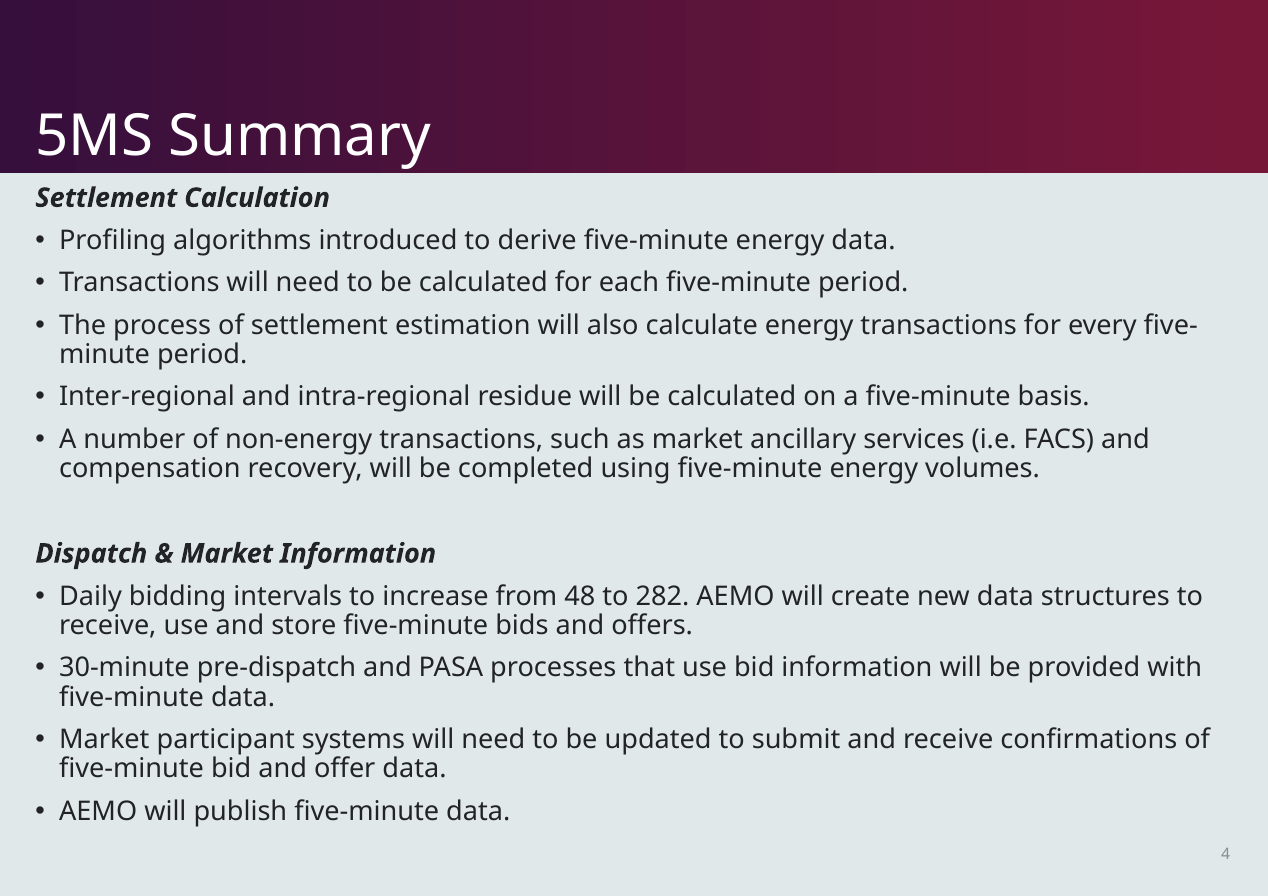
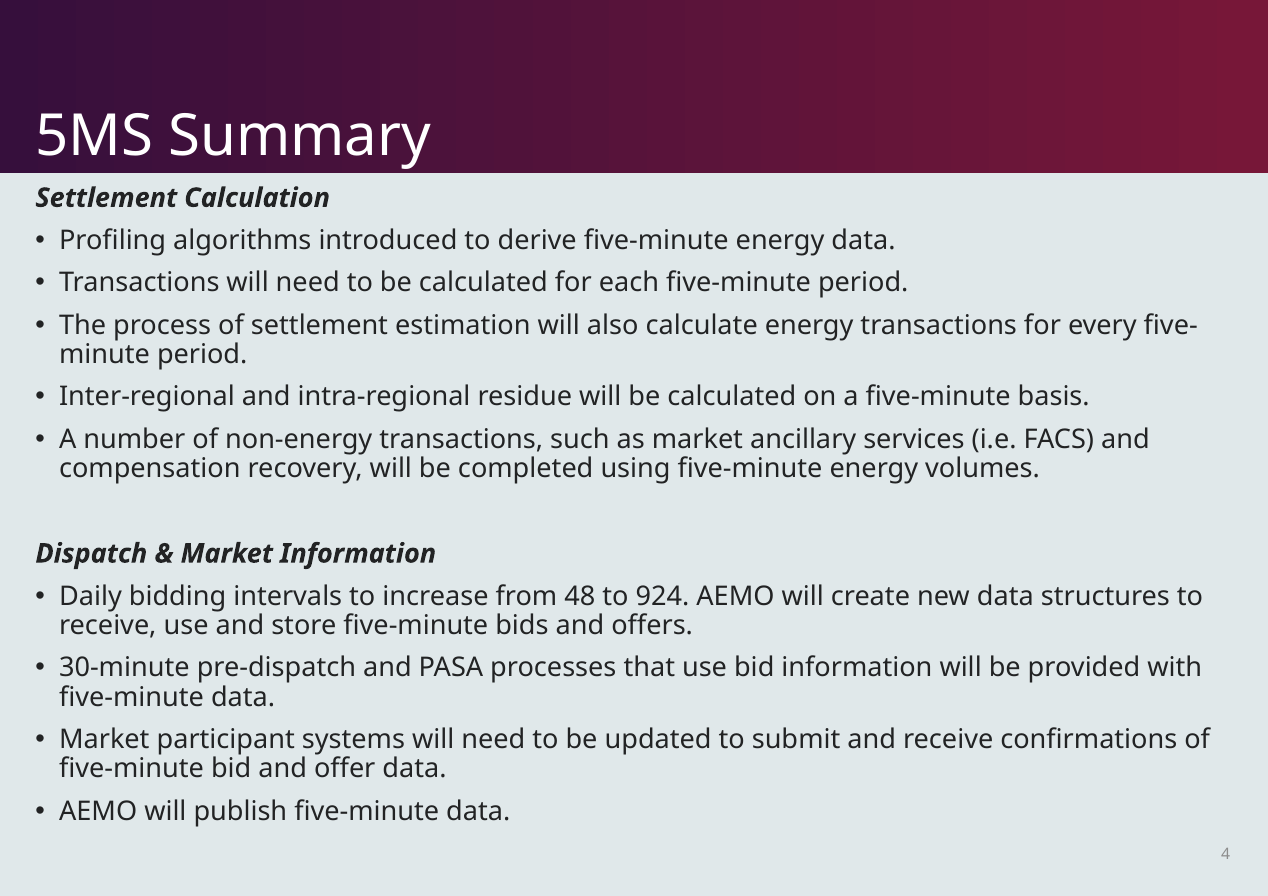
282: 282 -> 924 (662, 596)
